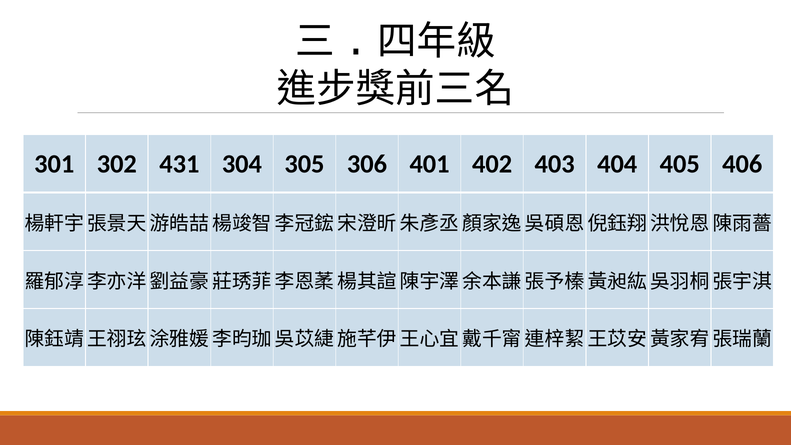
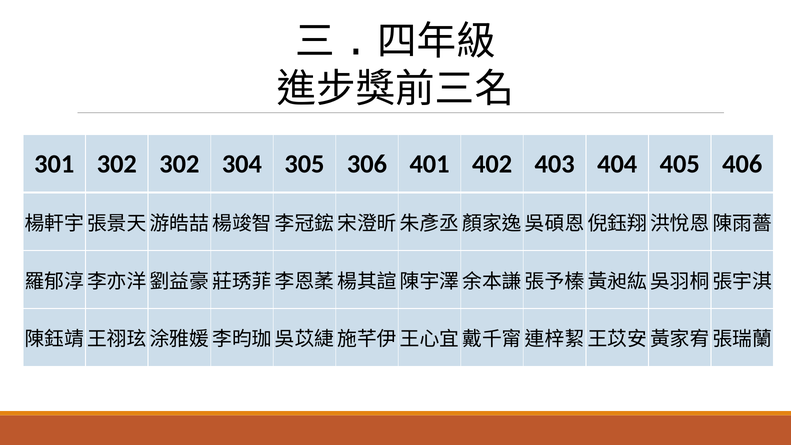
302 431: 431 -> 302 (179, 164)
